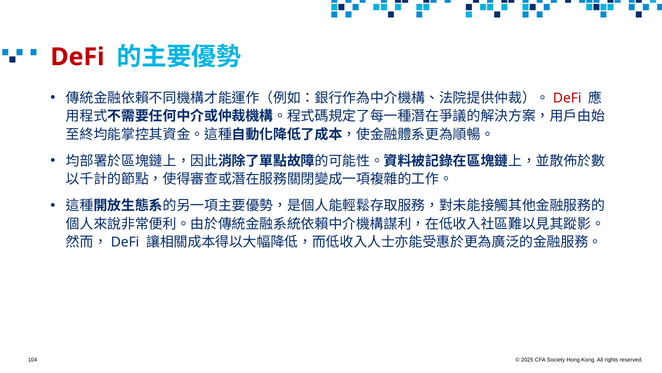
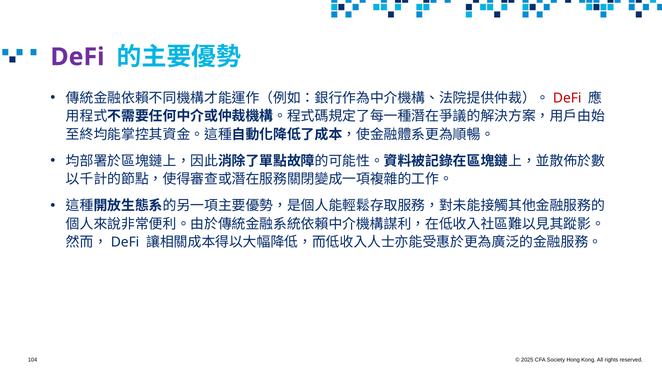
DeFi colour: red -> purple (77, 57)
